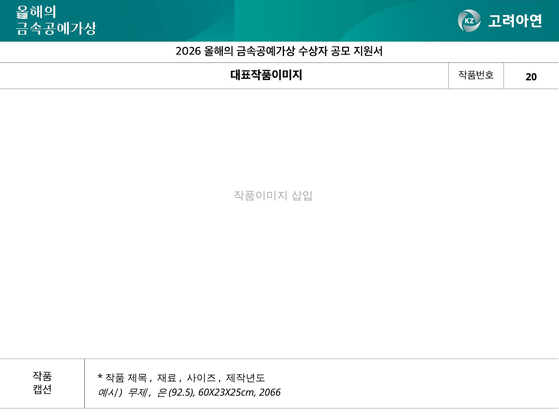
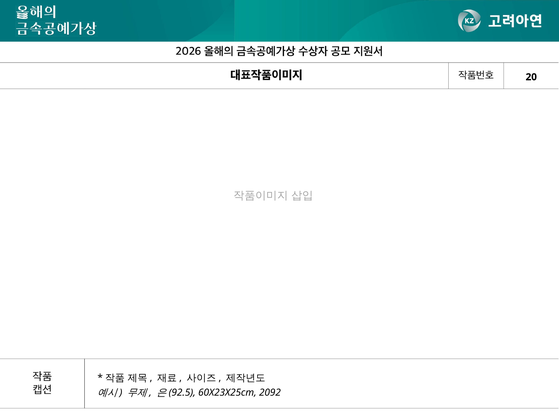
2066: 2066 -> 2092 (270, 393)
